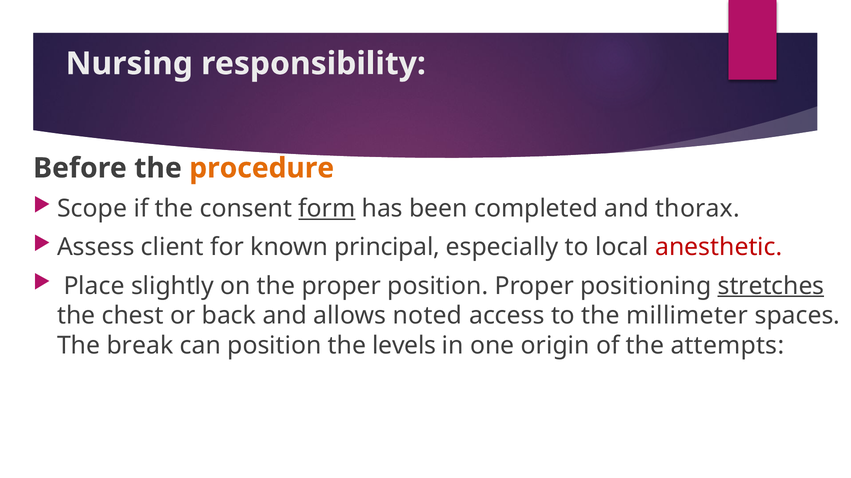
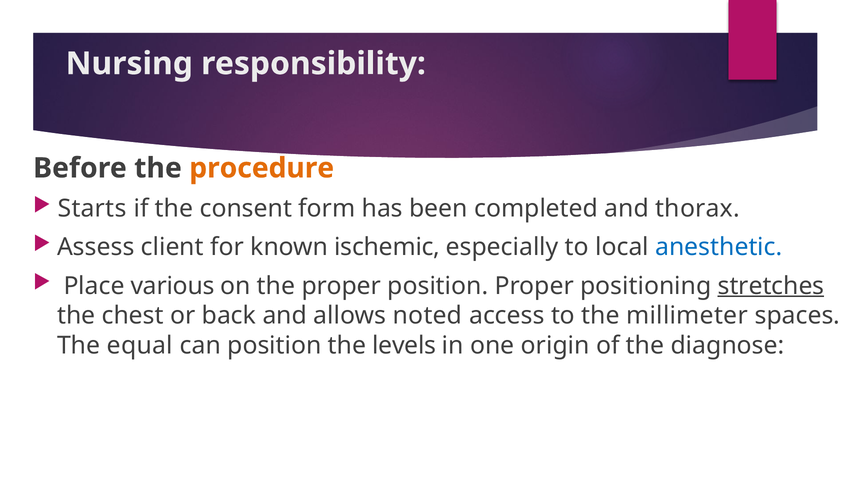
Scope: Scope -> Starts (92, 209)
form underline: present -> none (327, 209)
principal: principal -> ischemic (387, 248)
anesthetic colour: red -> blue (719, 248)
slightly: slightly -> various (173, 286)
break: break -> equal (140, 346)
attempts: attempts -> diagnose (728, 346)
